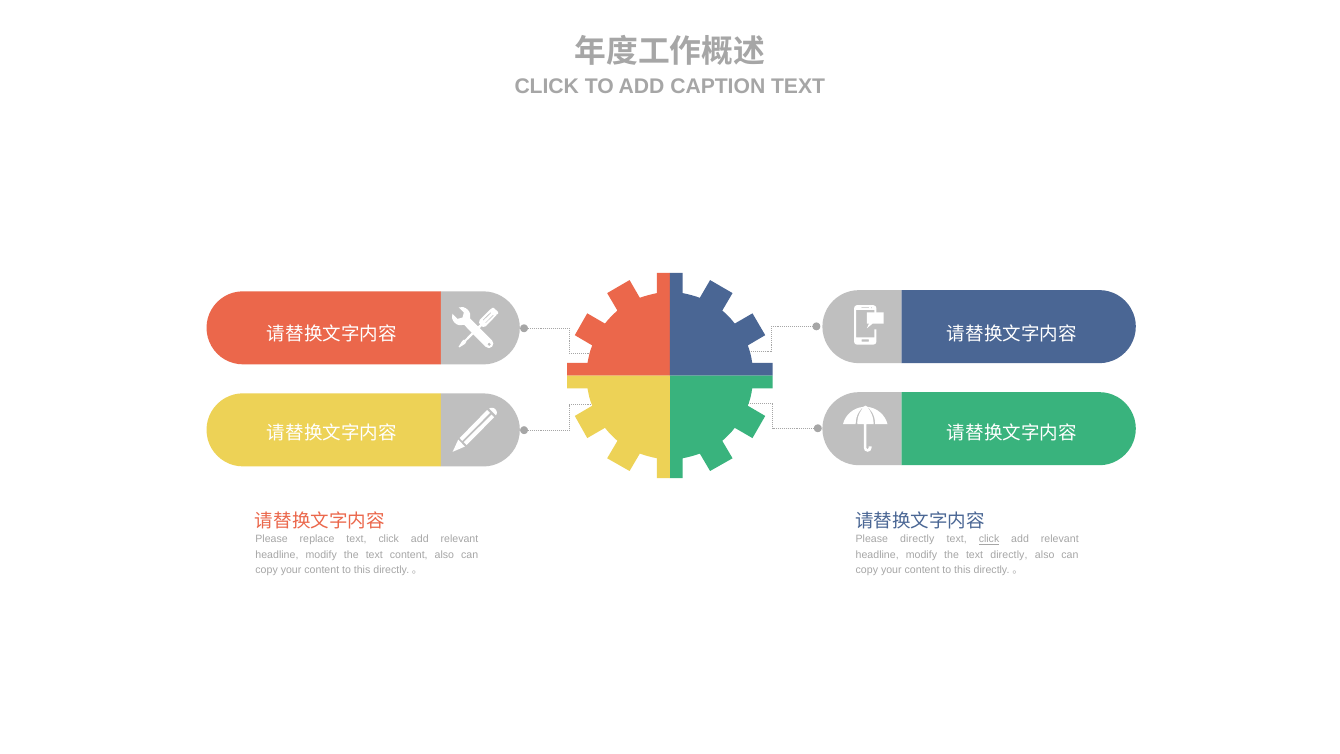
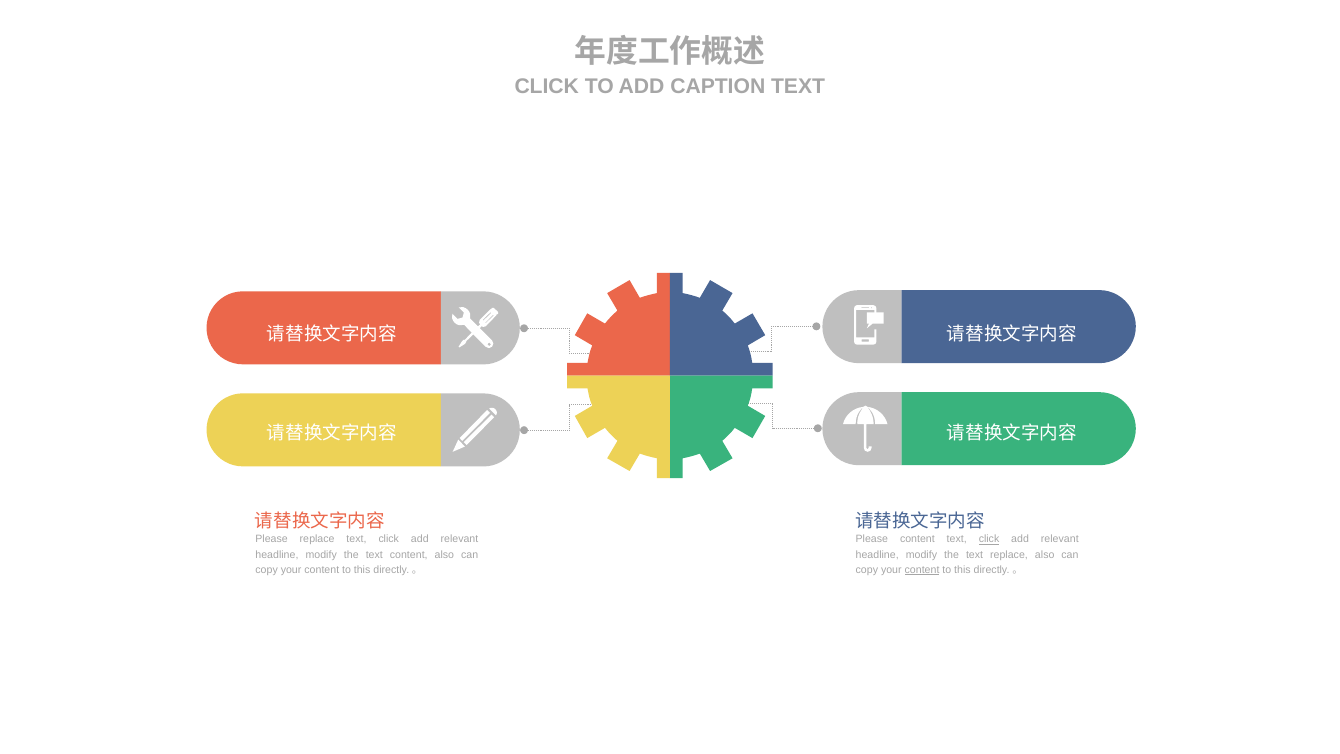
Please directly: directly -> content (917, 539)
text directly: directly -> replace (1009, 554)
content underline: none -> present (922, 570)
